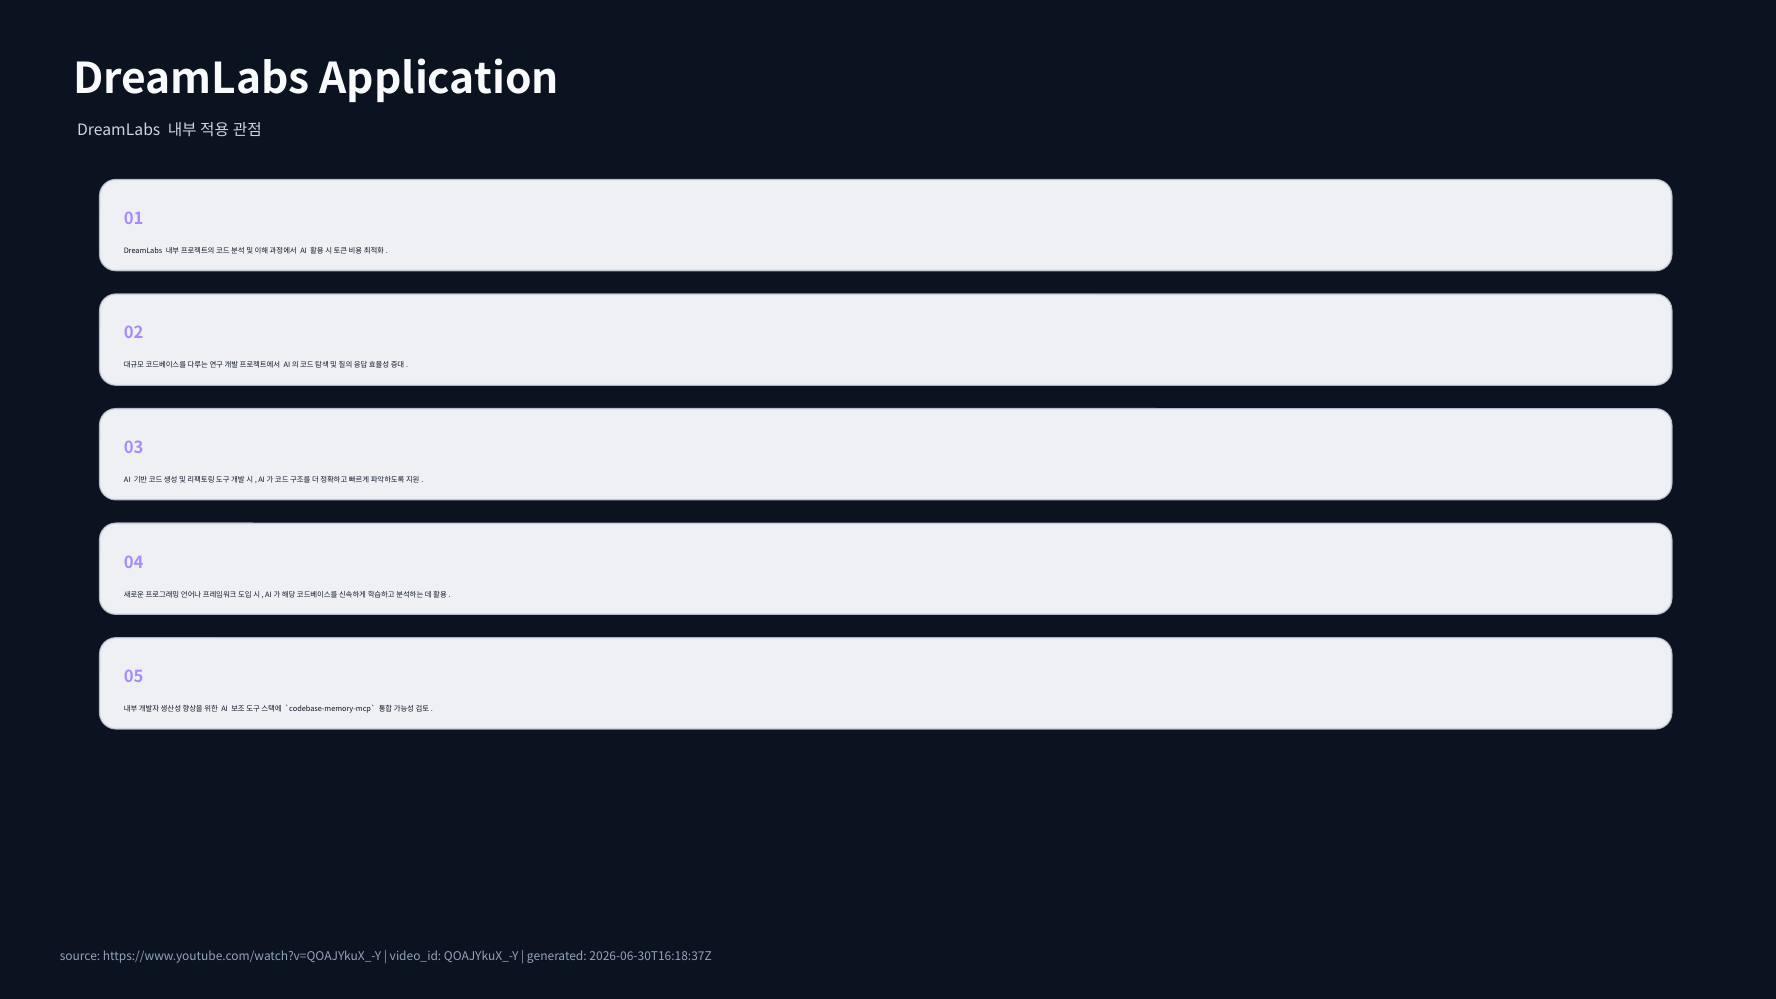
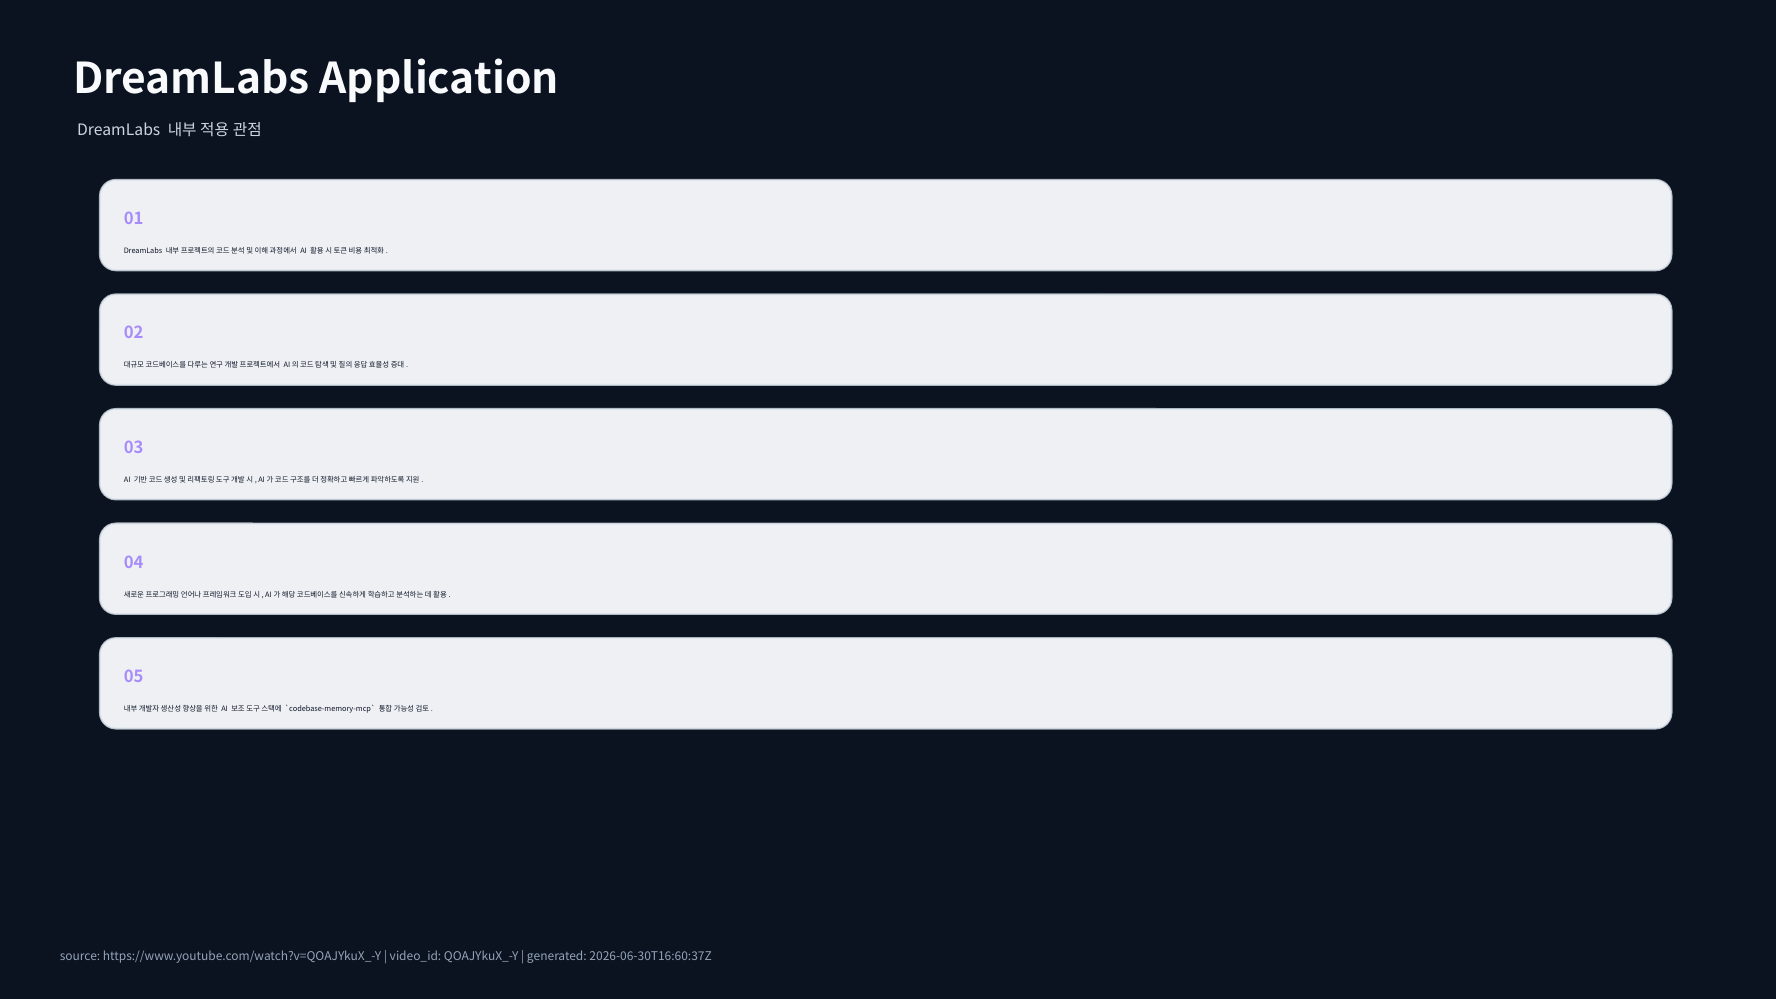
2026-06-30T16:18:37Z: 2026-06-30T16:18:37Z -> 2026-06-30T16:60:37Z (651, 957)
